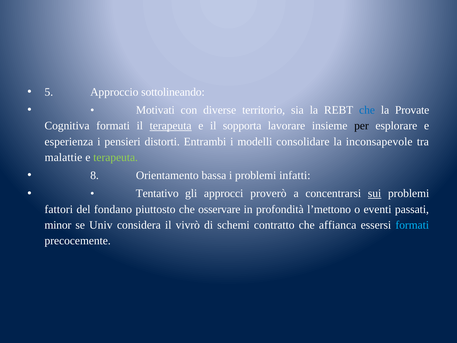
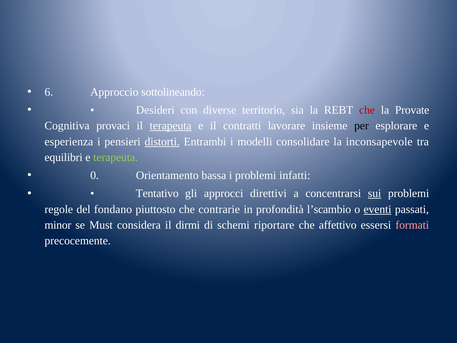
5: 5 -> 6 (49, 92)
Motivati: Motivati -> Desideri (155, 110)
che colour: blue -> red (367, 110)
Cognitiva formati: formati -> provaci (113, 126)
sopporta: sopporta -> contratti (242, 126)
distorti underline: none -> present (162, 142)
malattie: malattie -> equilibri (64, 157)
8: 8 -> 0 (95, 175)
proverò: proverò -> direttivi (268, 193)
fattori: fattori -> regole (59, 209)
osservare: osservare -> contrarie (219, 209)
l’mettono: l’mettono -> l’scambio (329, 209)
eventi underline: none -> present (378, 209)
Univ: Univ -> Must (101, 225)
vivrò: vivrò -> dirmi (188, 225)
contratto: contratto -> riportare (274, 225)
affianca: affianca -> affettivo (338, 225)
formati colour: light blue -> pink (412, 225)
